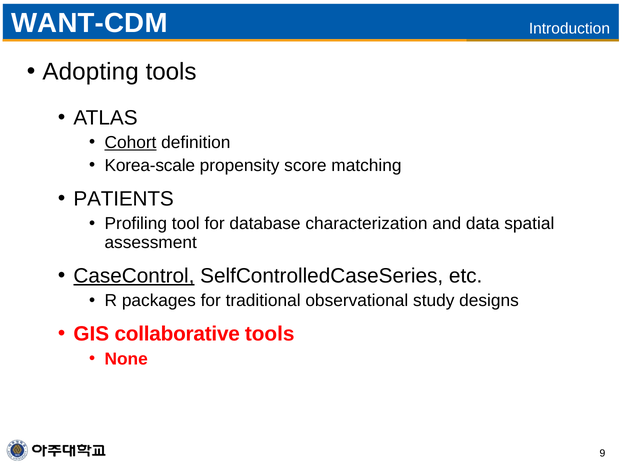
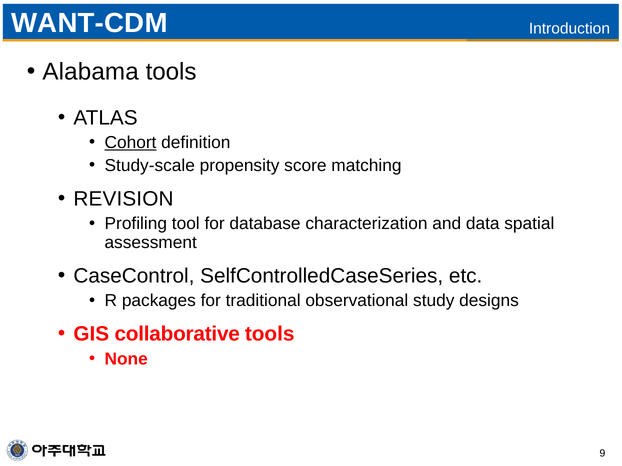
Adopting: Adopting -> Alabama (91, 72)
Korea-scale: Korea-scale -> Study-scale (150, 166)
PATIENTS: PATIENTS -> REVISION (123, 199)
CaseControl underline: present -> none (134, 276)
